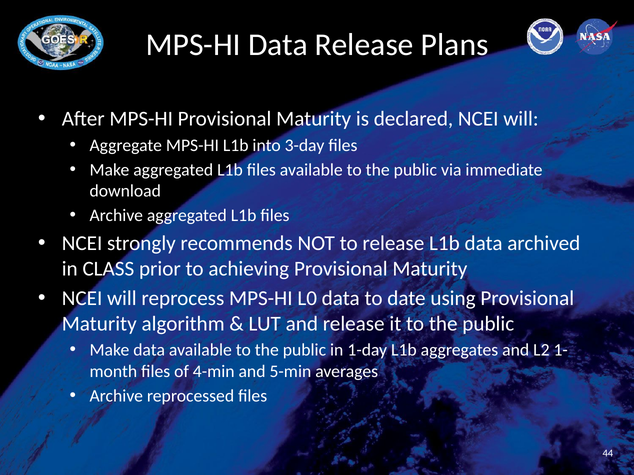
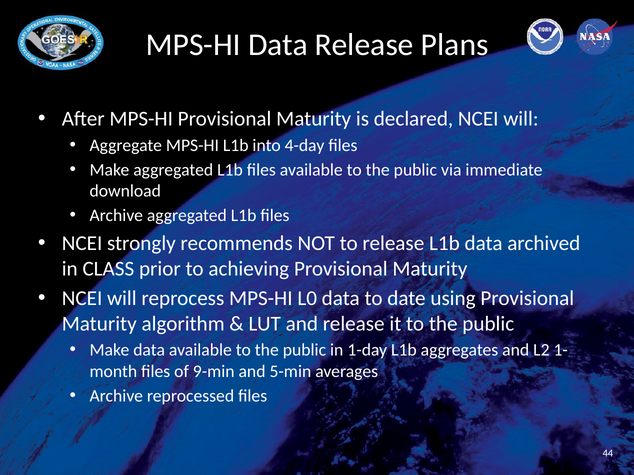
3-day: 3-day -> 4-day (305, 145)
4-min: 4-min -> 9-min (214, 372)
